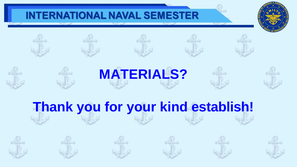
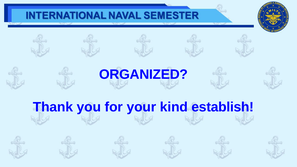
MATERIALS: MATERIALS -> ORGANIZED (143, 74)
